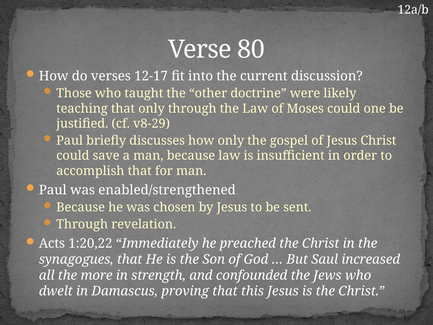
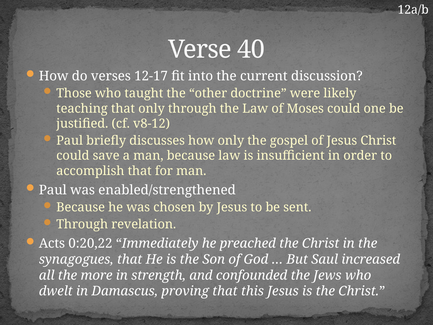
80: 80 -> 40 (251, 49)
v8-29: v8-29 -> v8-12 (152, 124)
1:20,22: 1:20,22 -> 0:20,22 (90, 243)
